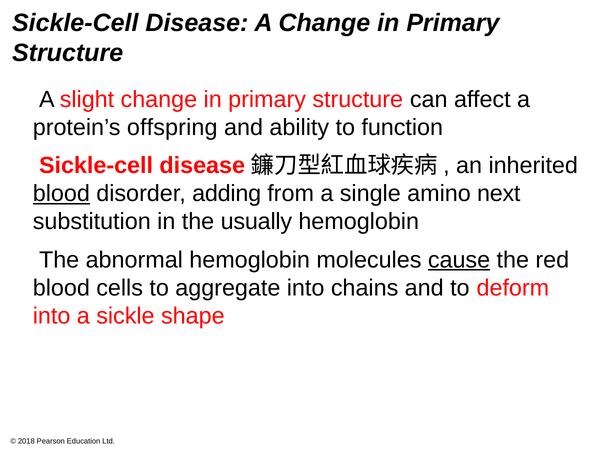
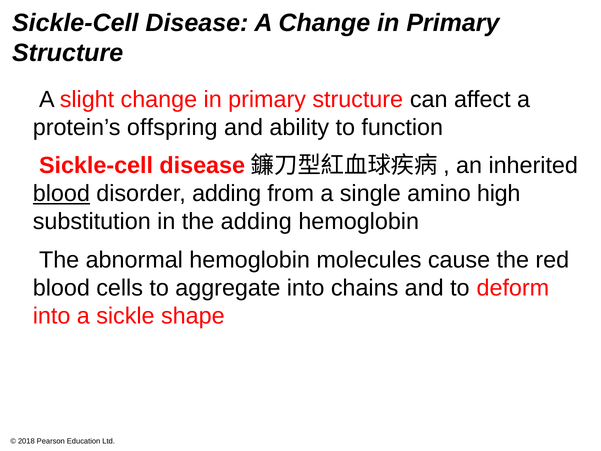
next: next -> high (499, 194)
the usually: usually -> adding (256, 222)
cause underline: present -> none (459, 260)
